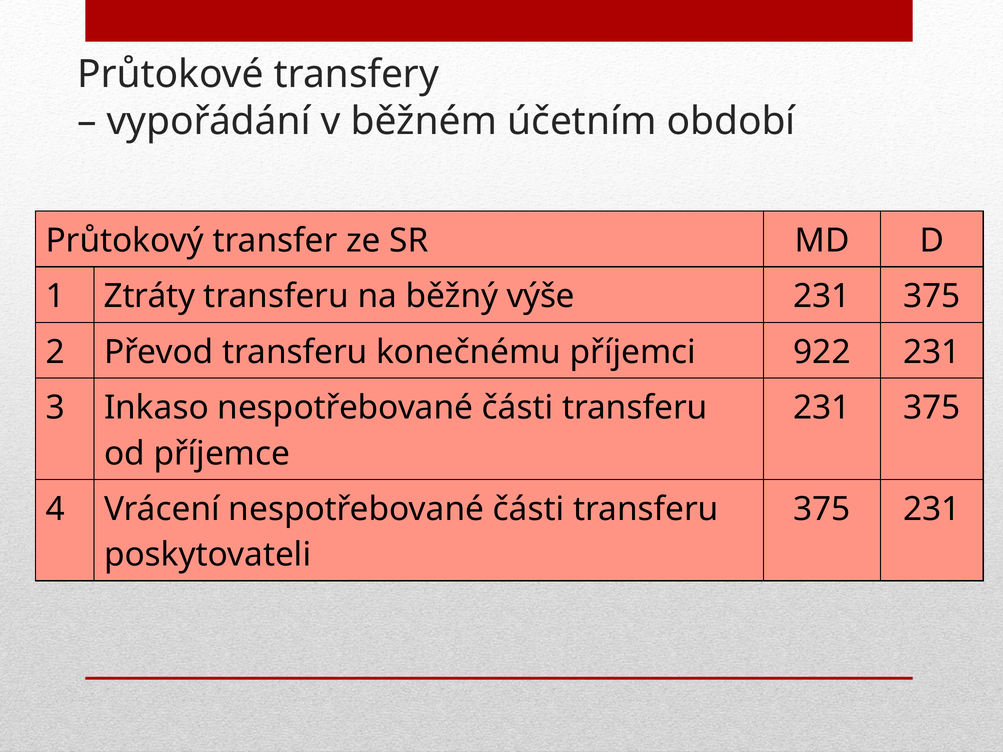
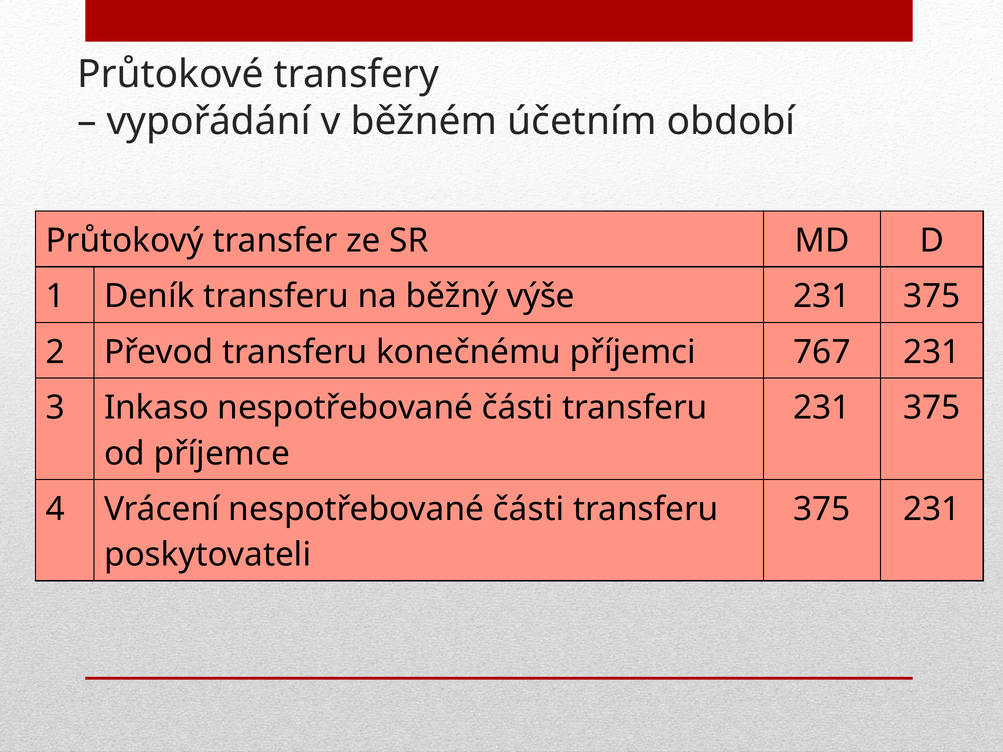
Ztráty: Ztráty -> Deník (149, 297)
922: 922 -> 767 (822, 352)
